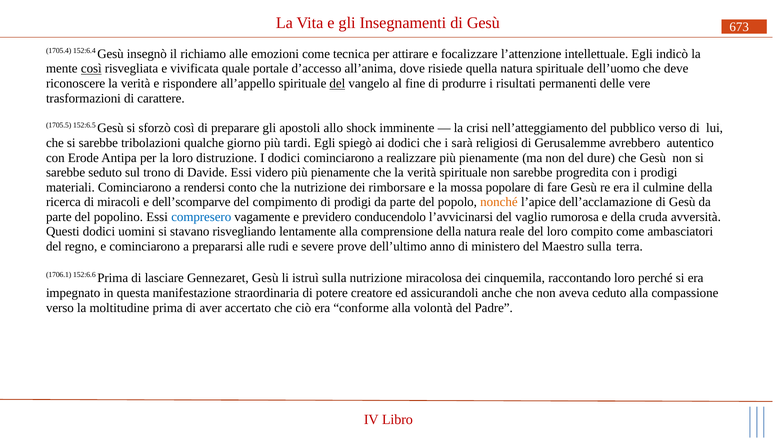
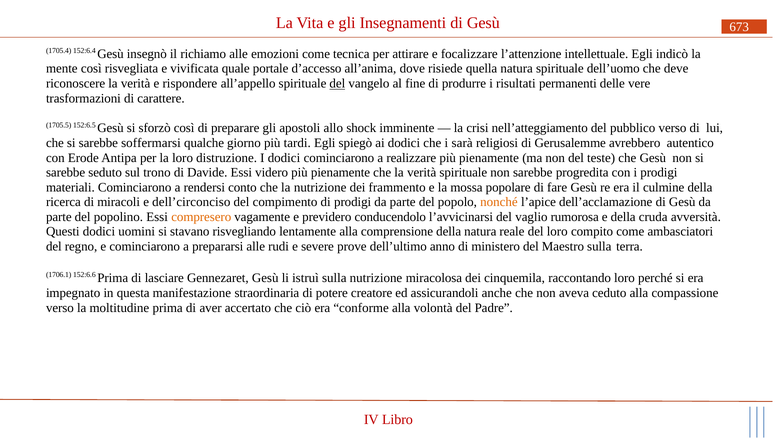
così underline: present -> none (91, 69)
tribolazioni: tribolazioni -> soffermarsi (151, 143)
dure: dure -> teste (601, 158)
rimborsare: rimborsare -> frammento (397, 188)
dell’scomparve: dell’scomparve -> dell’circonciso (191, 202)
compresero colour: blue -> orange (201, 217)
